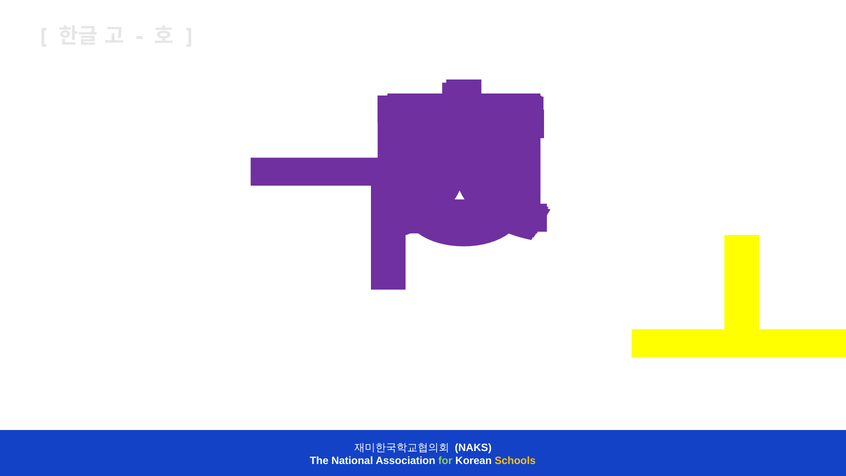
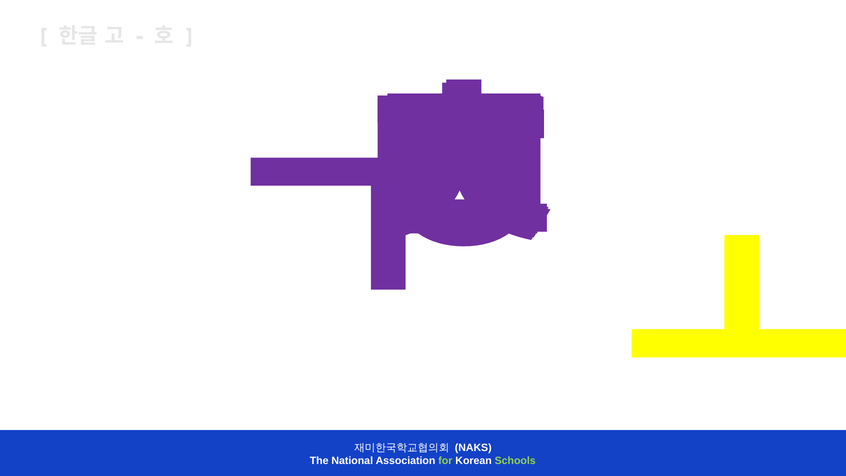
Schools colour: yellow -> light green (515, 460)
